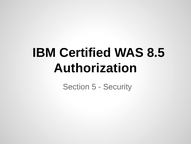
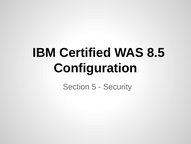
Authorization: Authorization -> Configuration (95, 68)
